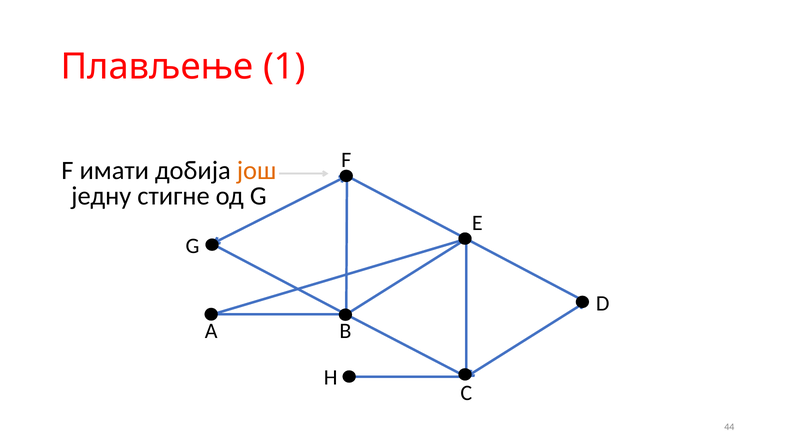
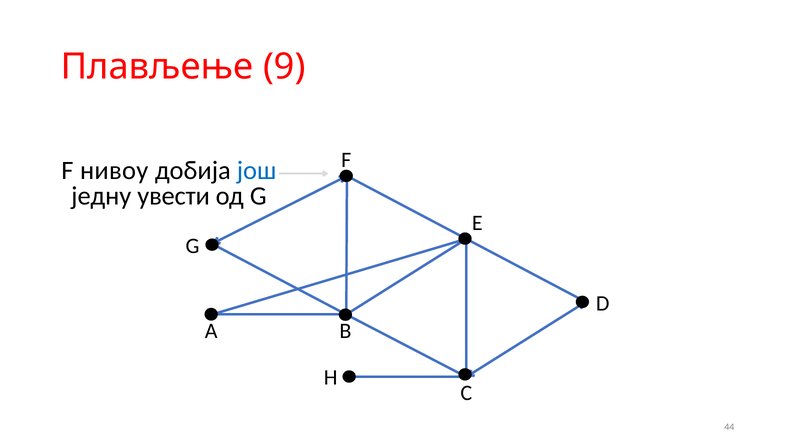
1: 1 -> 9 (284, 67)
имати: имати -> нивоу (114, 171)
још colour: orange -> blue (257, 171)
стигне: стигне -> увести (174, 196)
